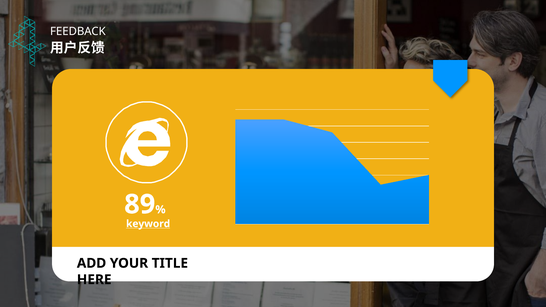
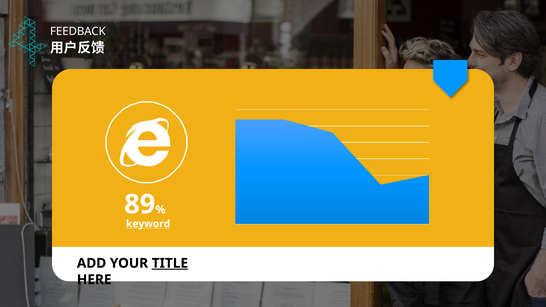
TITLE underline: none -> present (170, 263)
